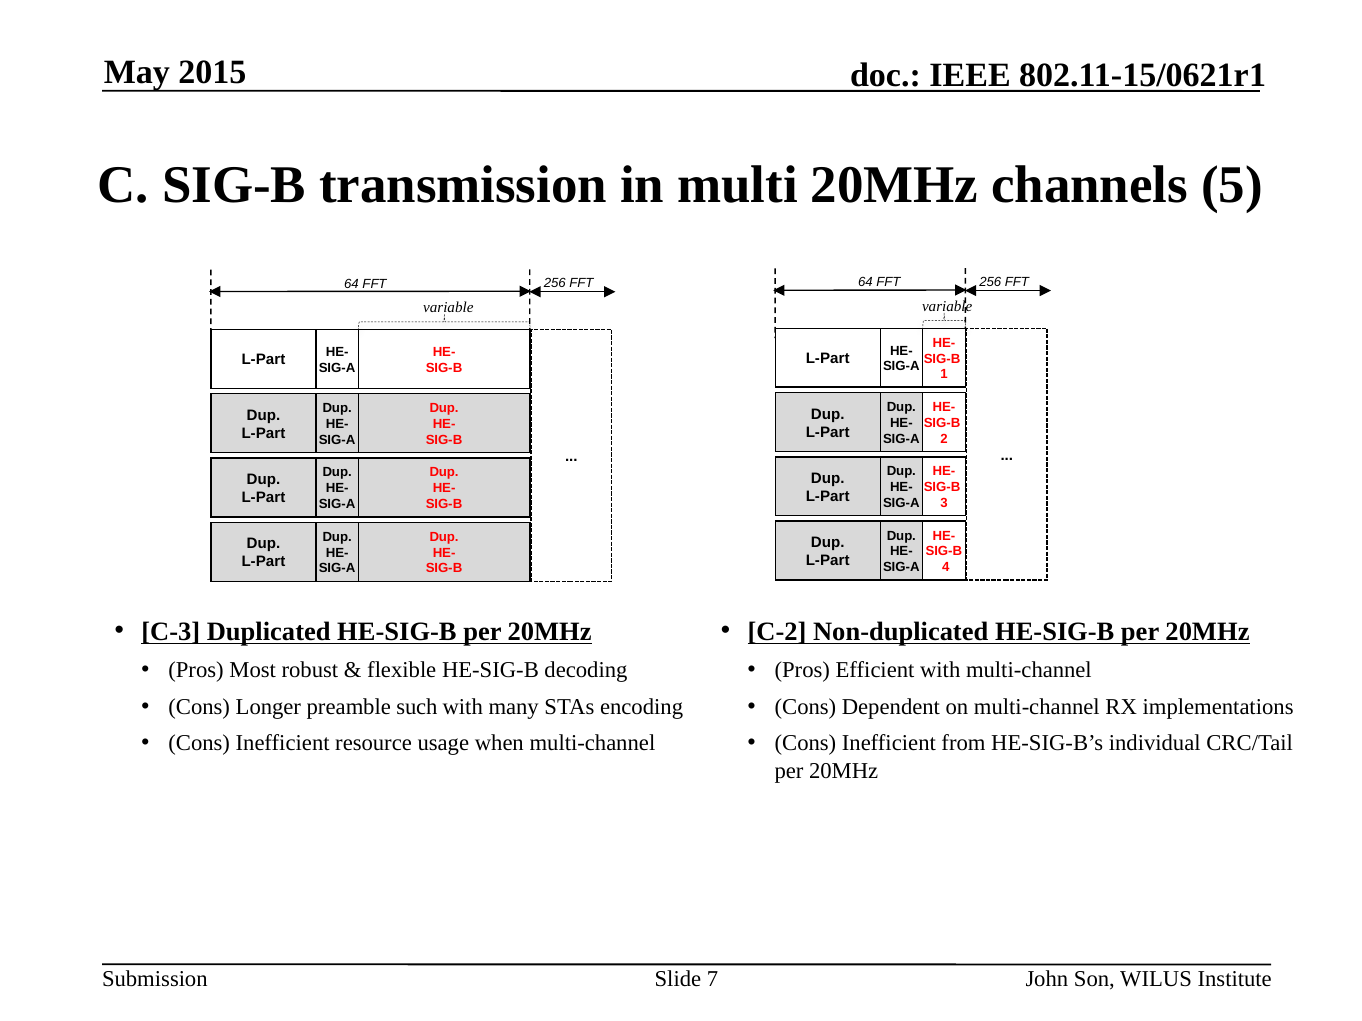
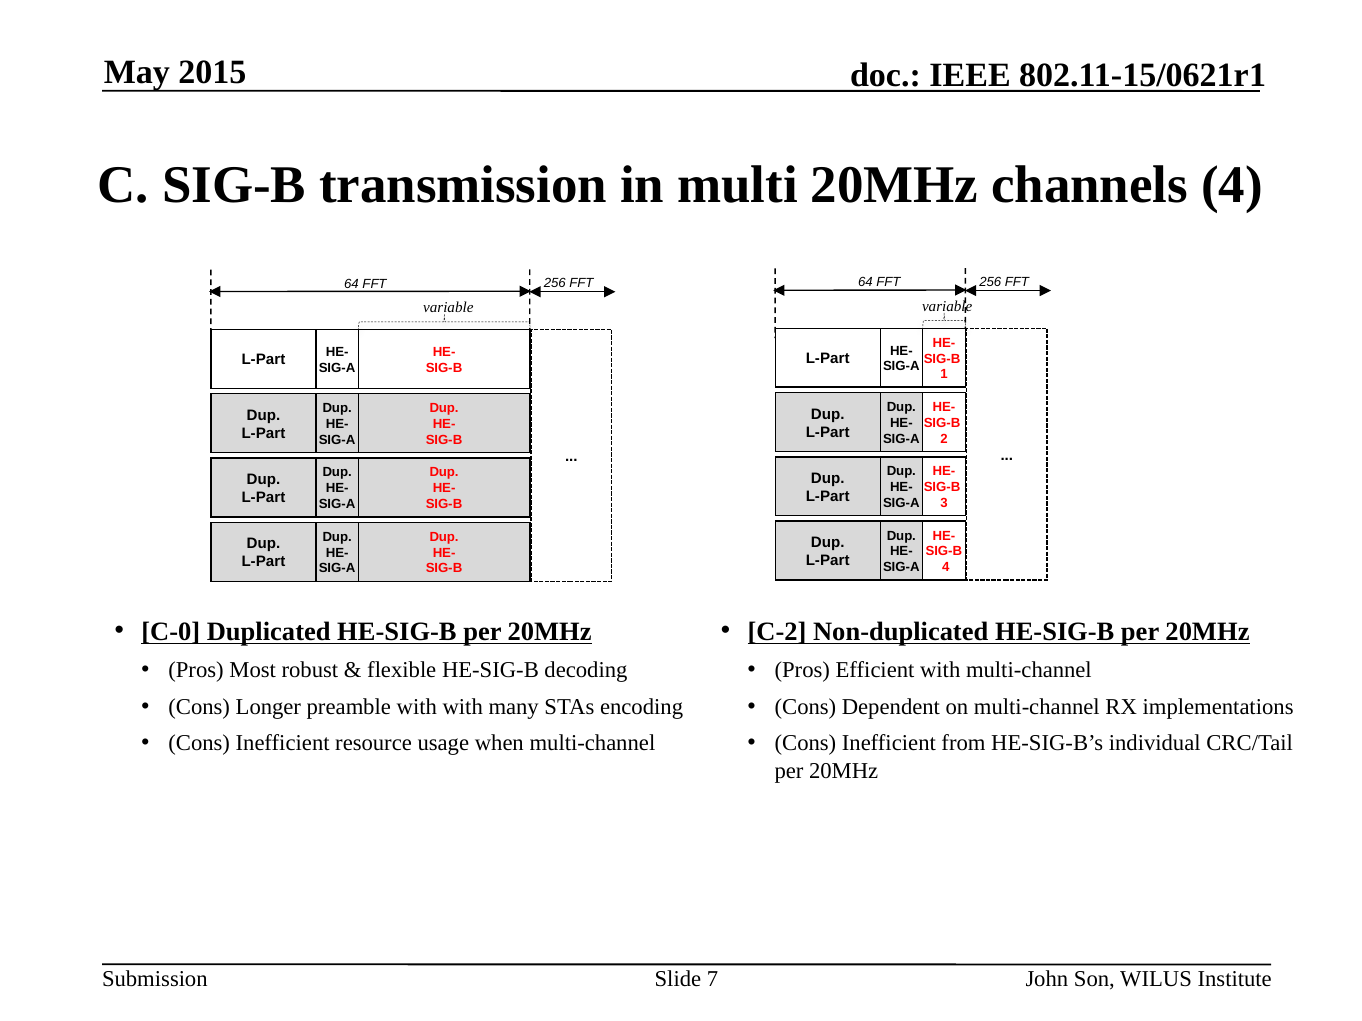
channels 5: 5 -> 4 (1232, 185)
C-3: C-3 -> C-0 (171, 632)
preamble such: such -> with (417, 707)
